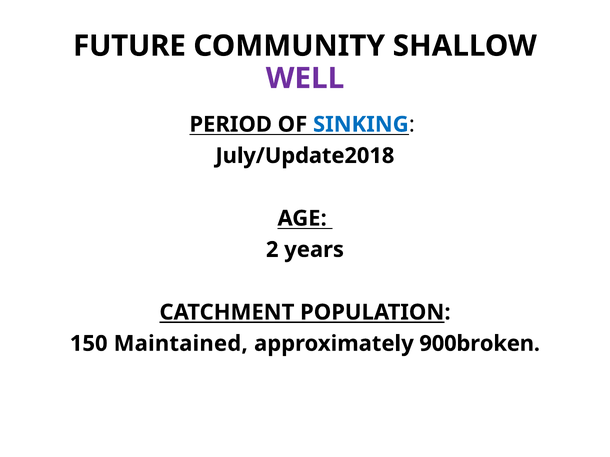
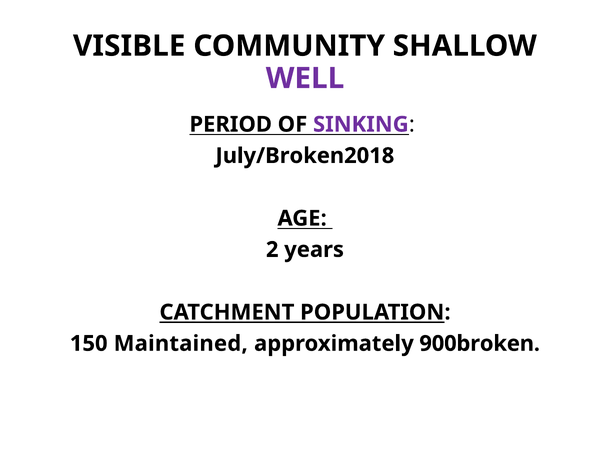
FUTURE: FUTURE -> VISIBLE (129, 46)
SINKING colour: blue -> purple (361, 125)
July/Update2018: July/Update2018 -> July/Broken2018 (305, 156)
